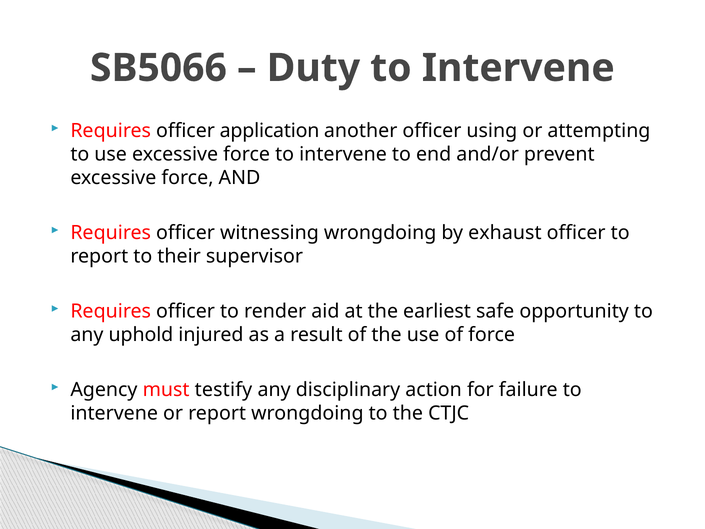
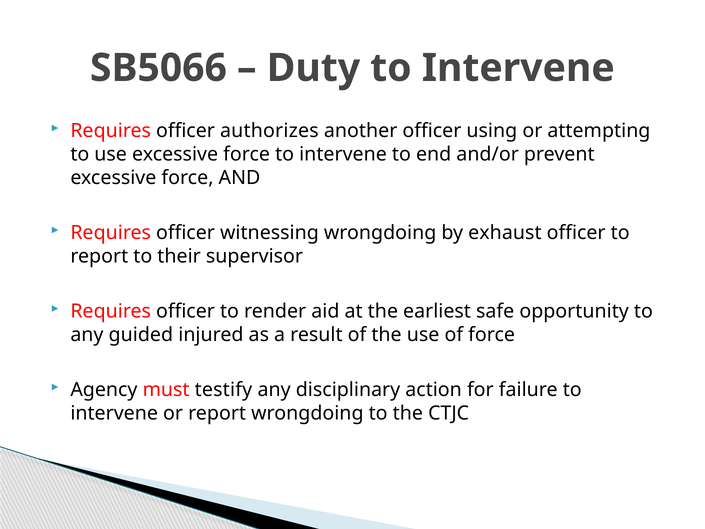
application: application -> authorizes (269, 131)
uphold: uphold -> guided (141, 335)
